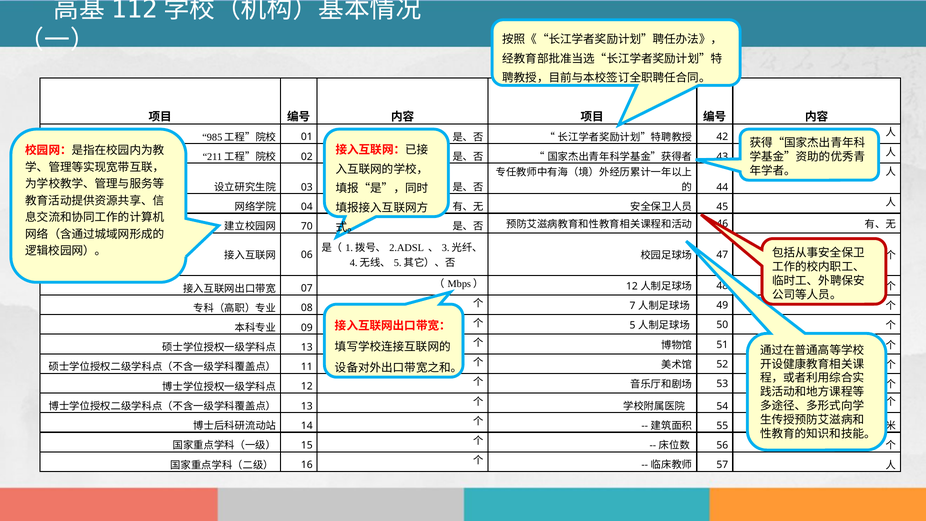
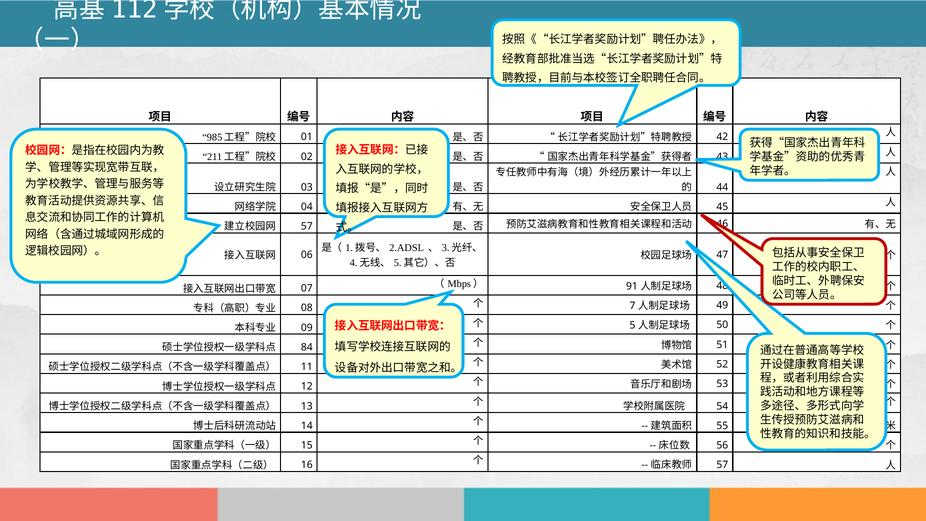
70: 70 -> 57 (307, 226)
12: 12 -> 91 (632, 286)
13: 13 -> 84 (307, 347)
